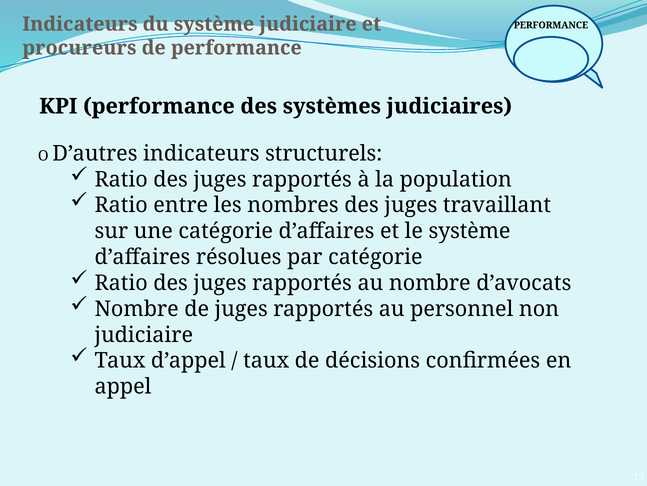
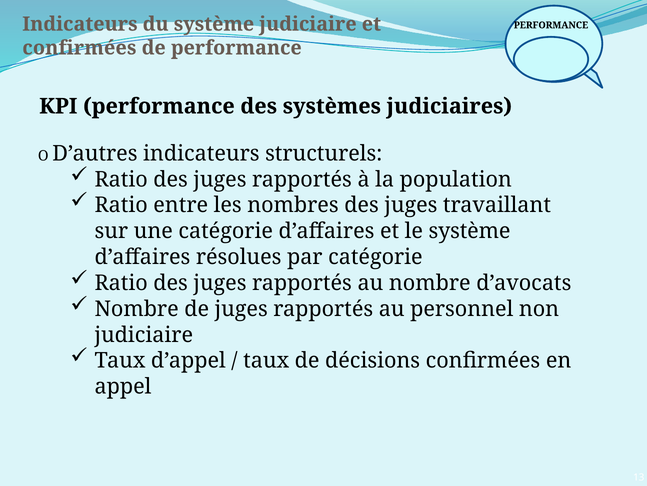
procureurs: procureurs -> confirmées (79, 48)
